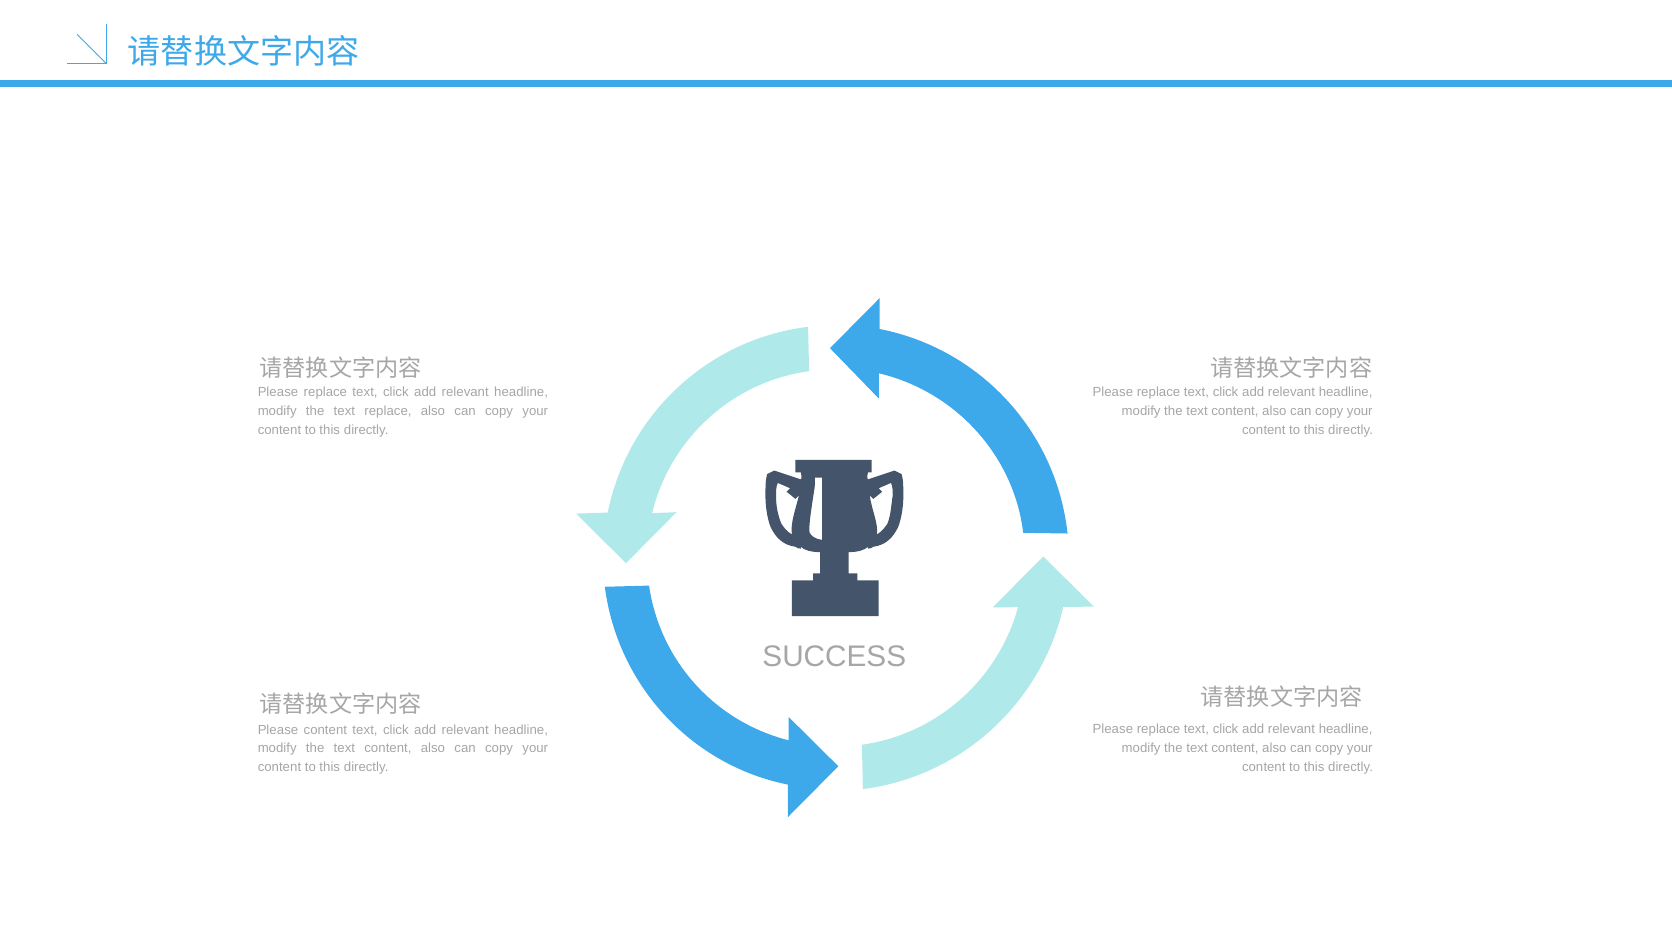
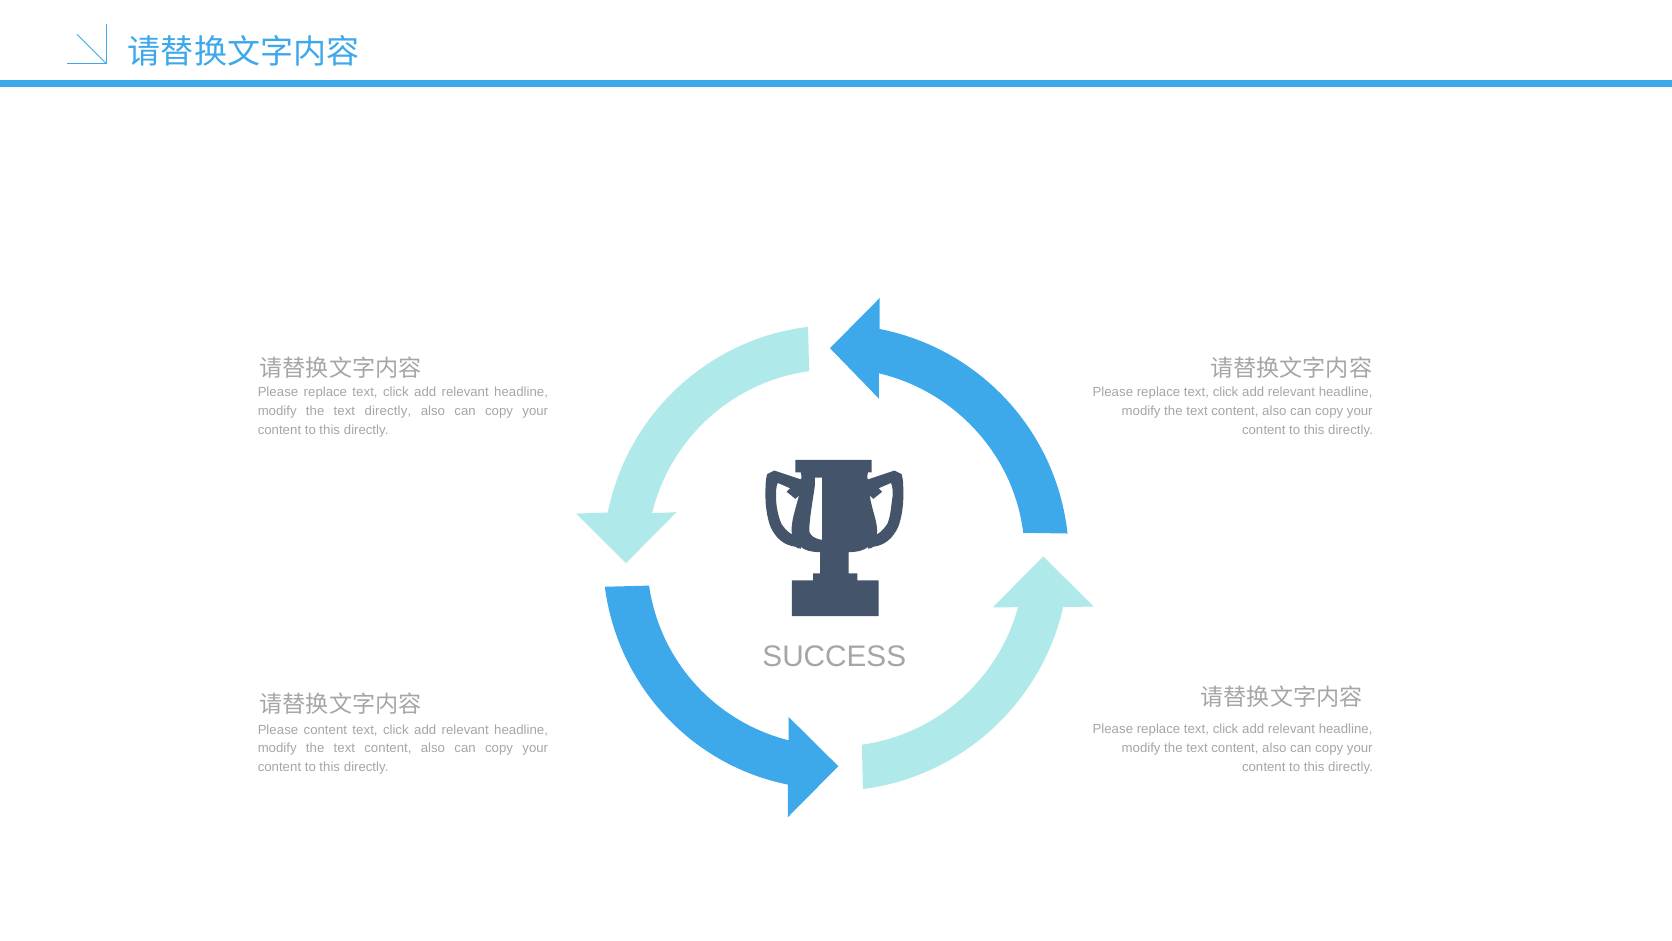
text replace: replace -> directly (388, 411)
